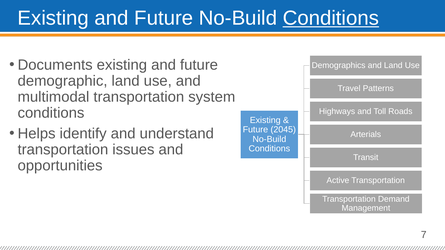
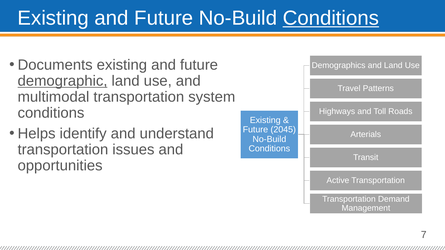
demographic underline: none -> present (63, 81)
